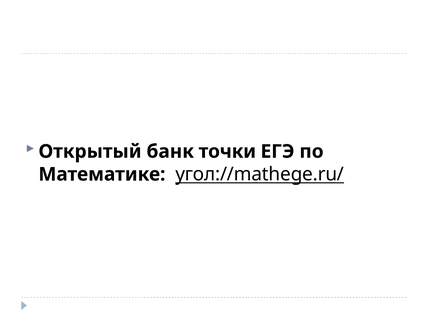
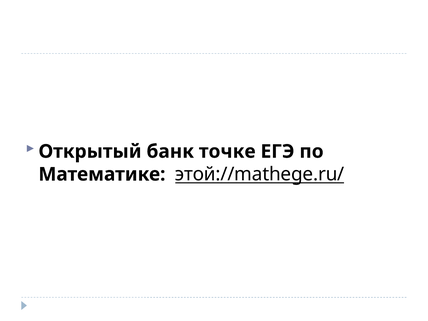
точки: точки -> точке (227, 151)
угол://mathege.ru/: угол://mathege.ru/ -> этой://mathege.ru/ (260, 174)
